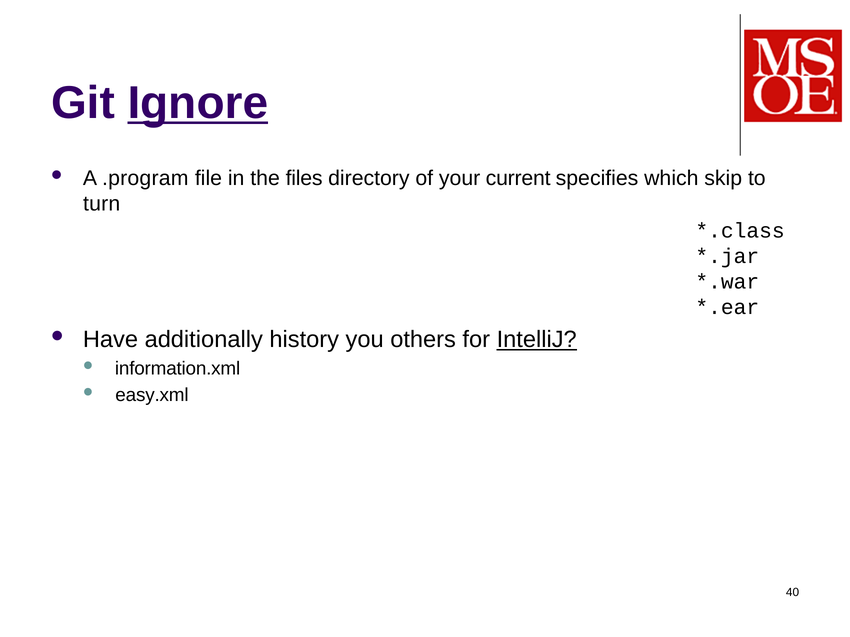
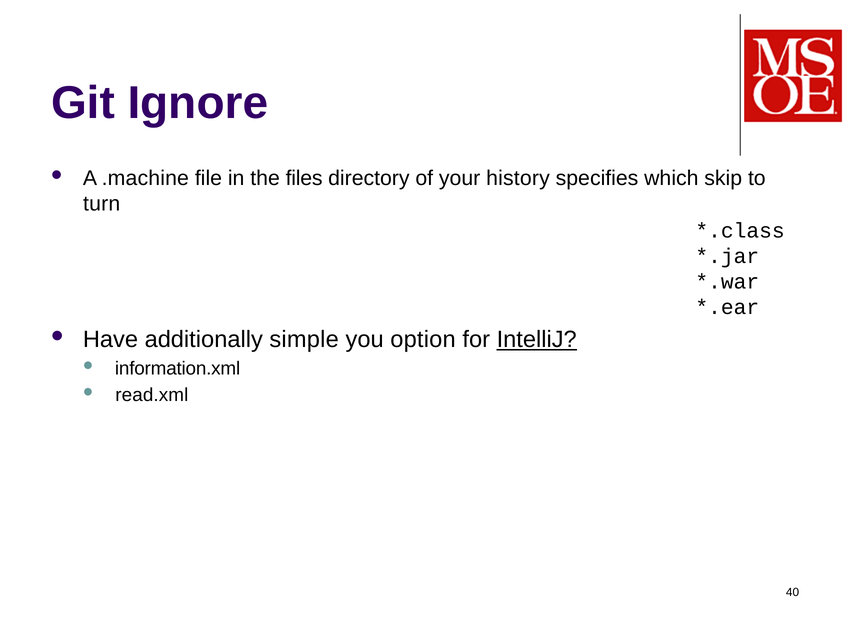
Ignore underline: present -> none (198, 103)
.program: .program -> .machine (145, 178)
current: current -> history (518, 178)
history: history -> simple (304, 340)
others: others -> option (423, 340)
easy.xml: easy.xml -> read.xml (152, 395)
